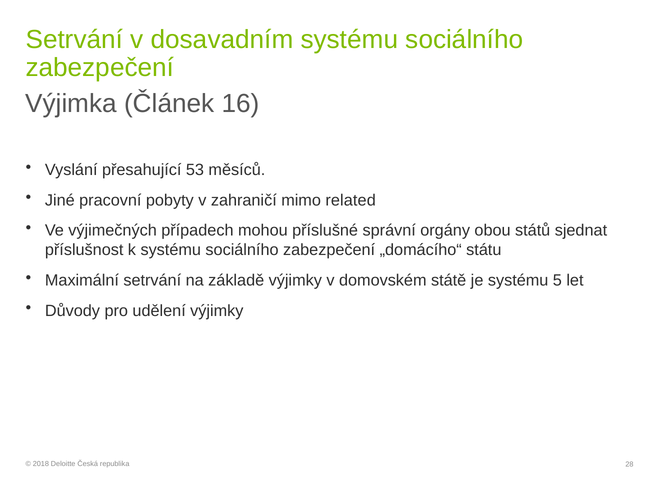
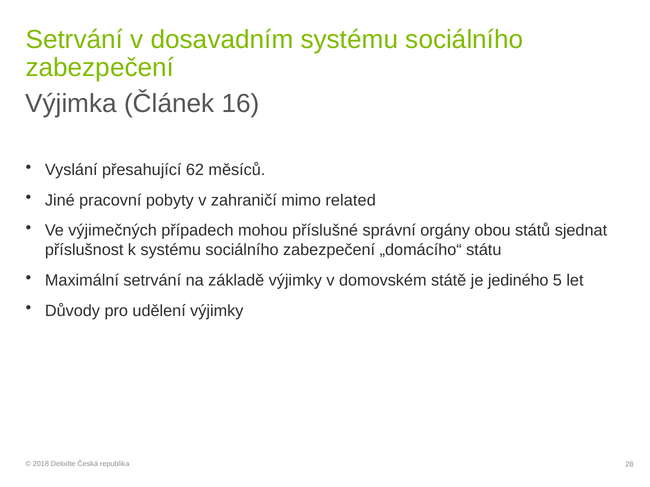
53: 53 -> 62 (195, 170)
je systému: systému -> jediného (518, 281)
